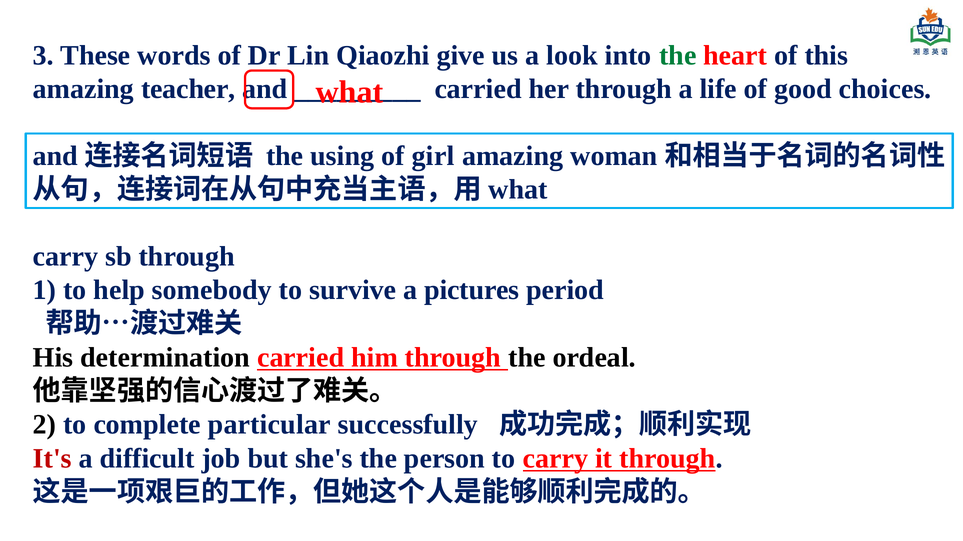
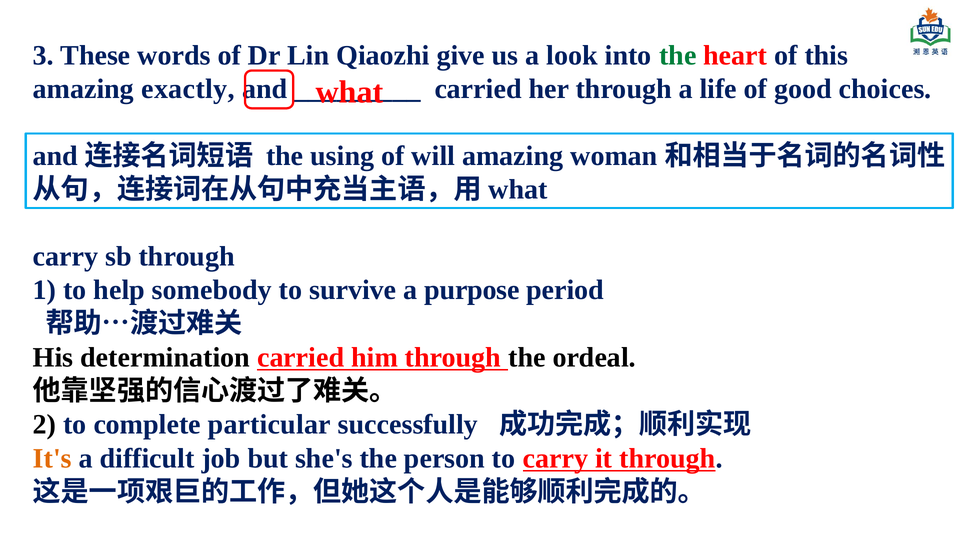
teacher: teacher -> exactly (188, 89)
girl: girl -> will (433, 156)
pictures: pictures -> purpose (472, 290)
It's colour: red -> orange (52, 459)
